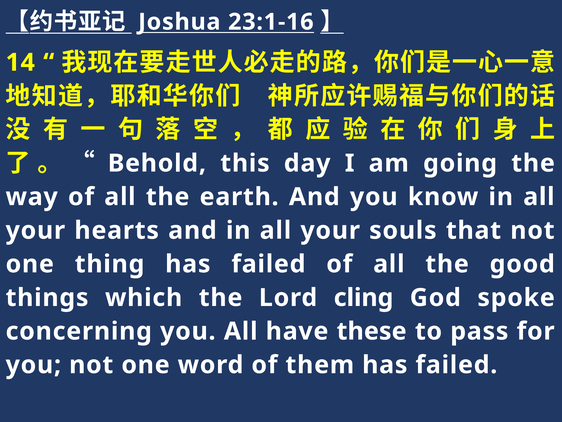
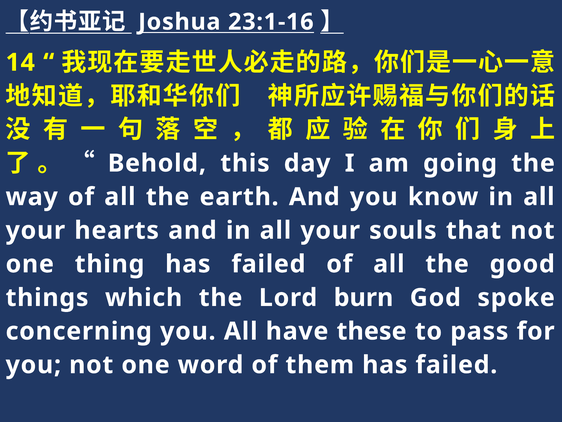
cling: cling -> burn (364, 297)
